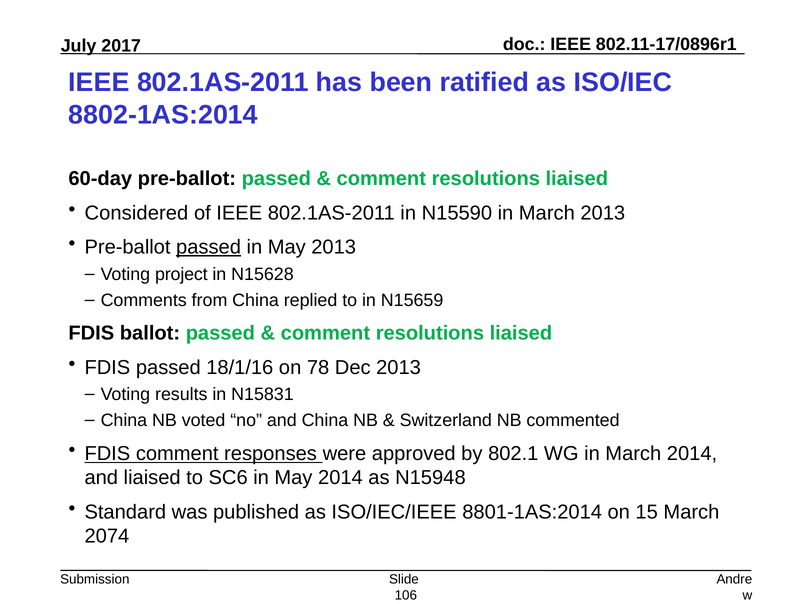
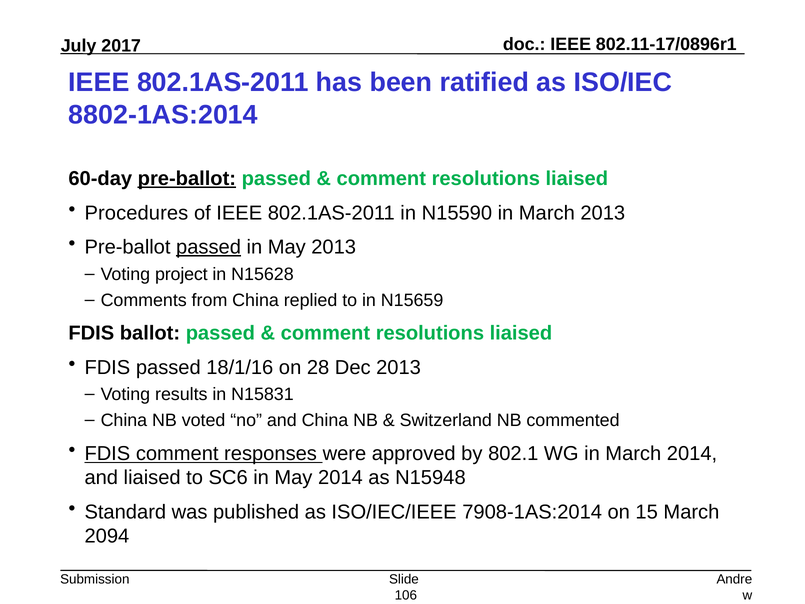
pre-ballot underline: none -> present (187, 179)
Considered: Considered -> Procedures (136, 213)
78: 78 -> 28 (318, 367)
8801-1AS:2014: 8801-1AS:2014 -> 7908-1AS:2014 (532, 512)
2074: 2074 -> 2094 (107, 536)
